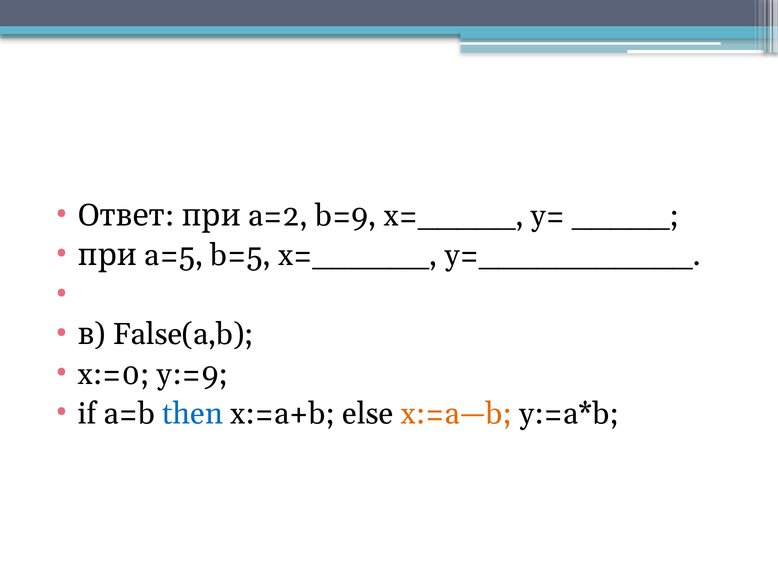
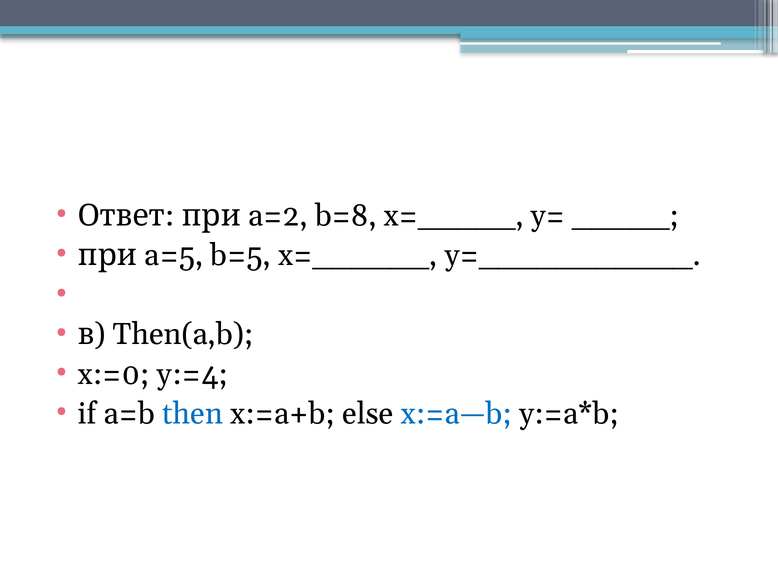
b=9: b=9 -> b=8 (346, 215)
False(a,b: False(a,b -> Then(a,b (183, 334)
y:=9: y:=9 -> y:=4 (193, 374)
x:=a—b colour: orange -> blue (456, 413)
